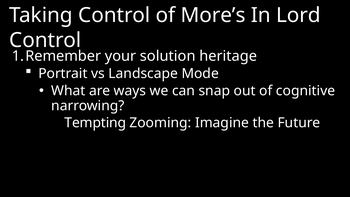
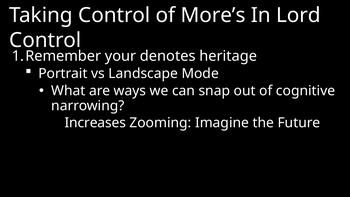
solution: solution -> denotes (168, 56)
Tempting: Tempting -> Increases (95, 123)
